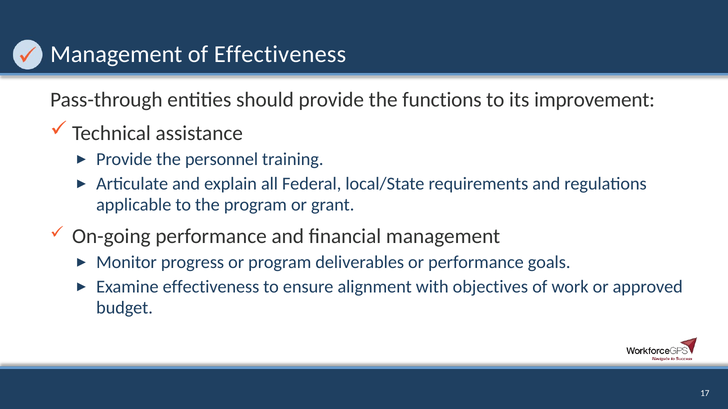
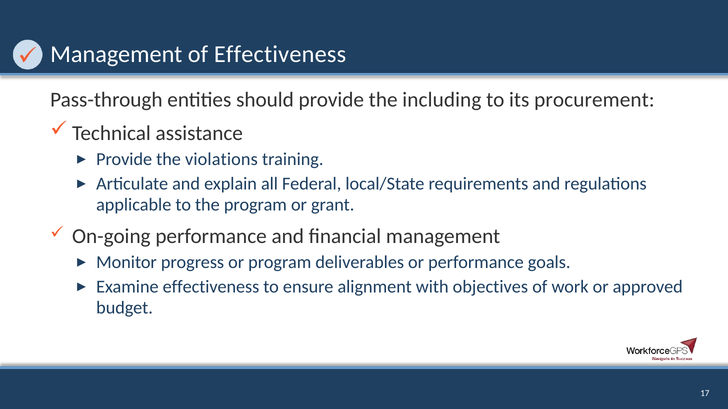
functions: functions -> including (442, 100)
improvement: improvement -> procurement (594, 100)
personnel: personnel -> violations (221, 159)
